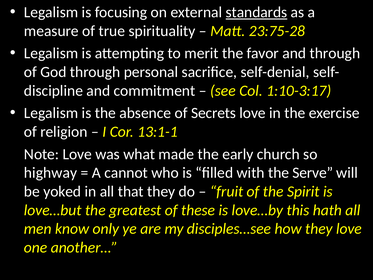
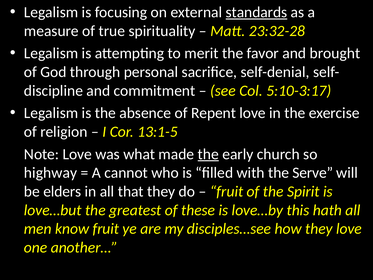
23:75-28: 23:75-28 -> 23:32-28 (277, 31)
and through: through -> brought (335, 53)
1:10-3:17: 1:10-3:17 -> 5:10-3:17 (299, 91)
Secrets: Secrets -> Repent (214, 113)
13:1-1: 13:1-1 -> 13:1-5 (158, 132)
the underline: none -> present (208, 154)
yoked: yoked -> elders (62, 191)
know only: only -> fruit (106, 229)
